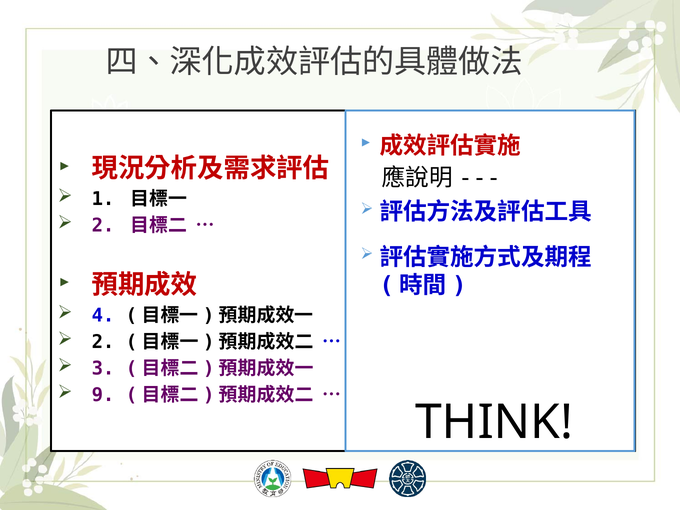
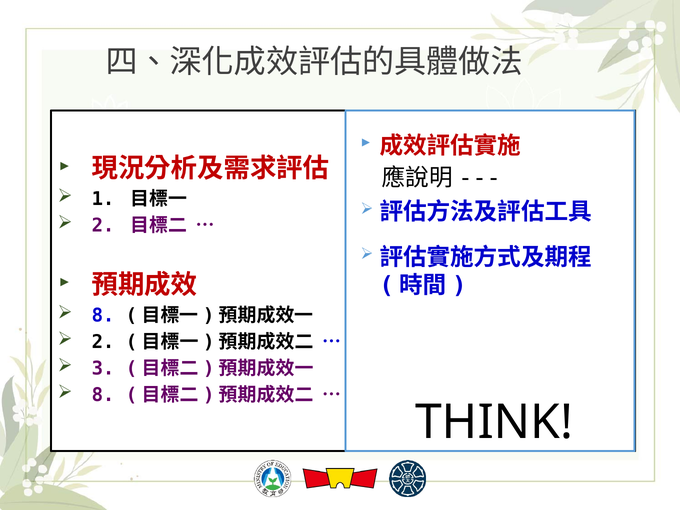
4: 4 -> 8 (103, 315)
9: 9 -> 8 (103, 395)
